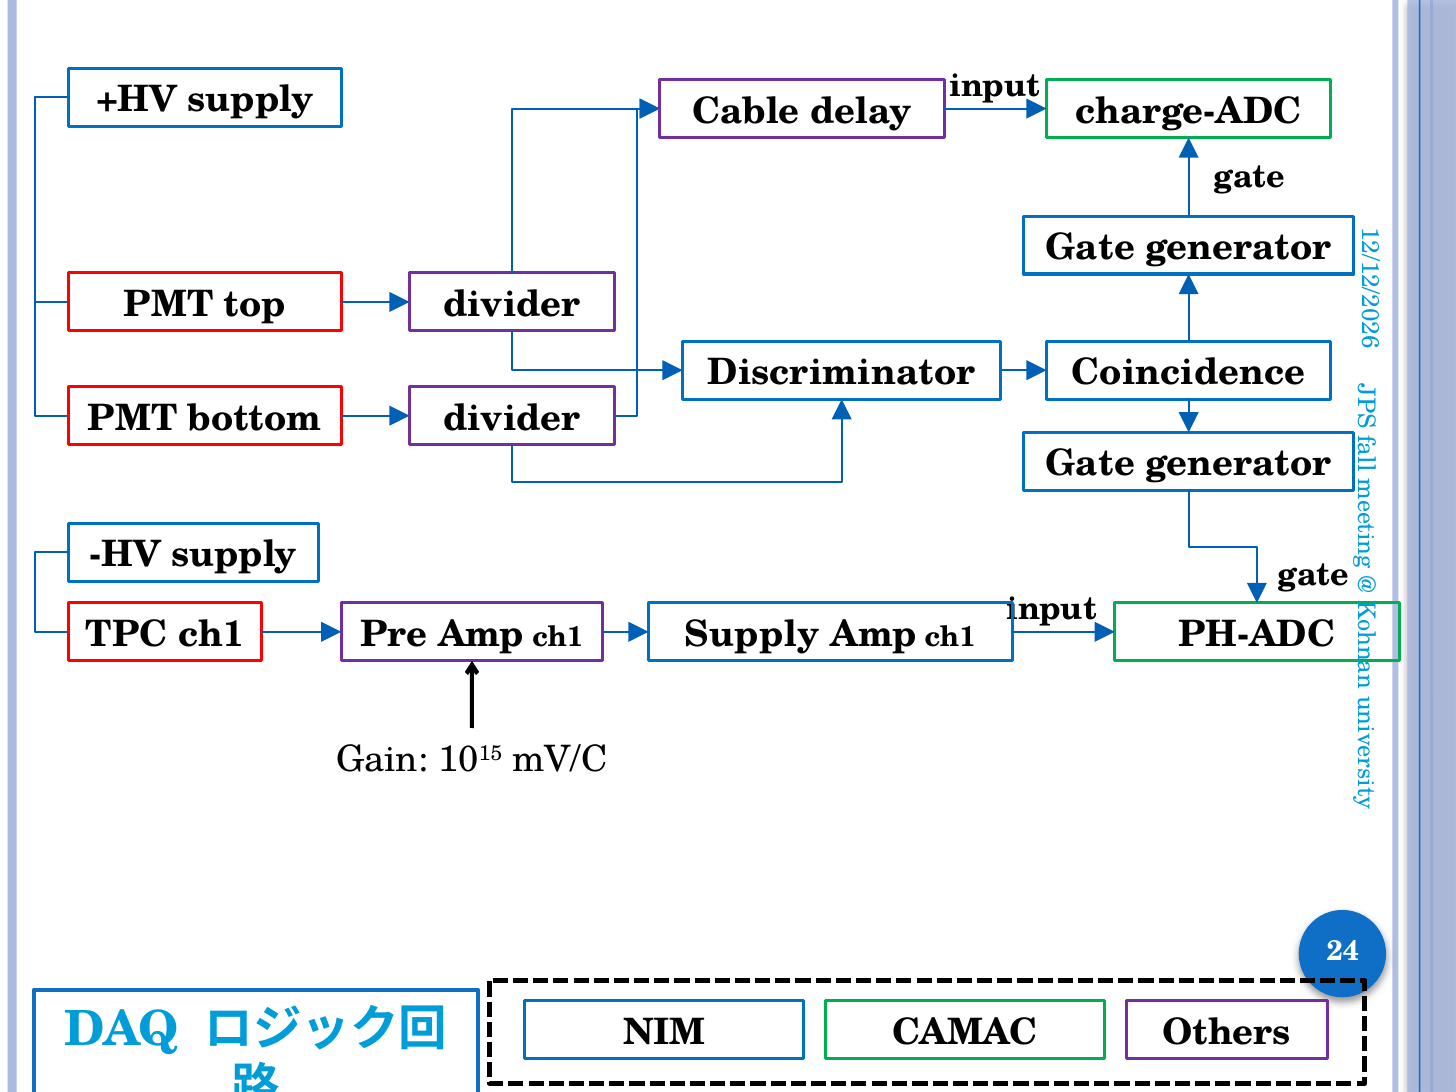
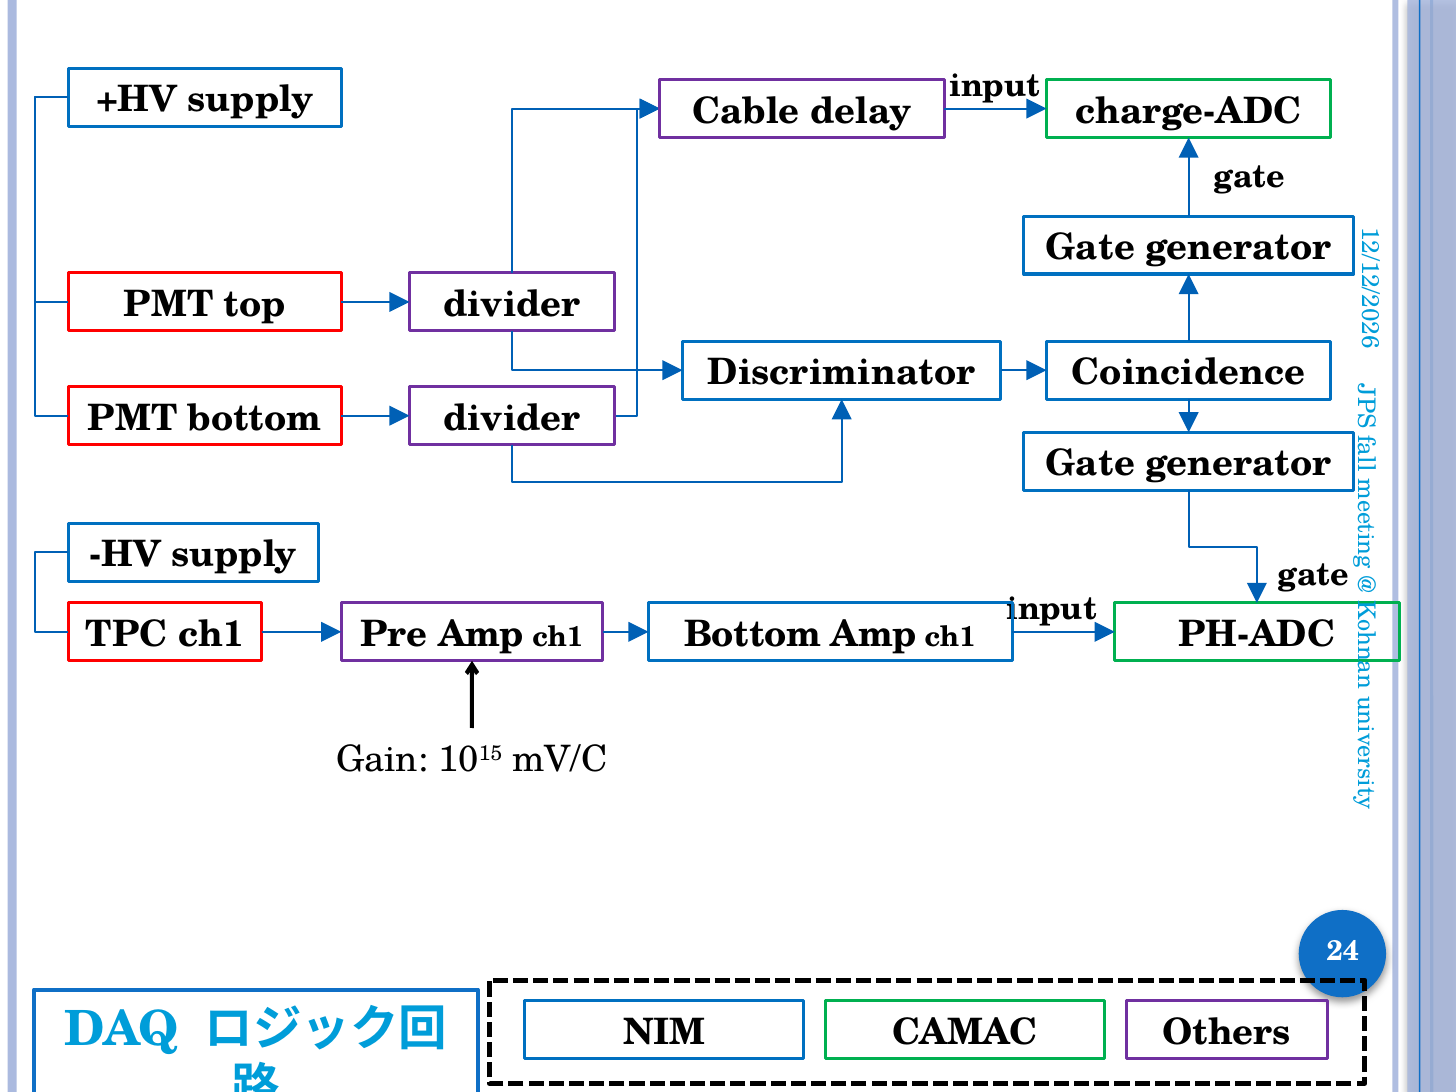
Supply: Supply -> Bottom (753, 634)
